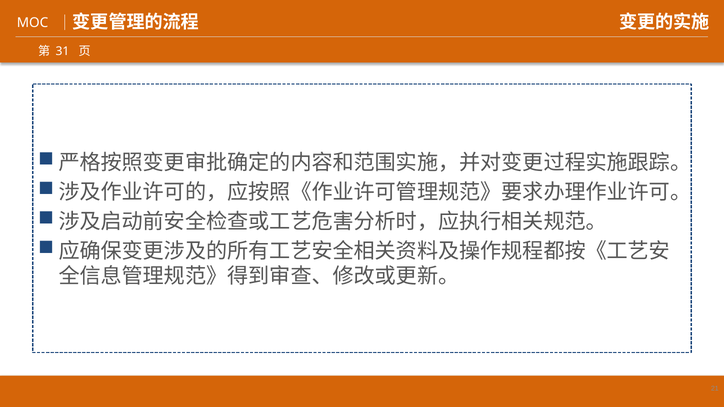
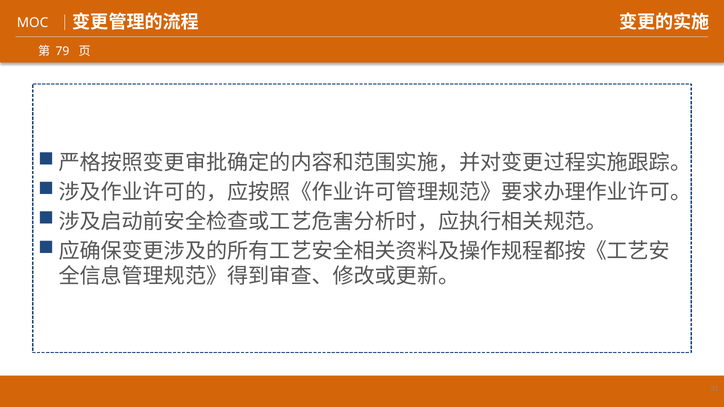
31: 31 -> 79 (62, 51)
